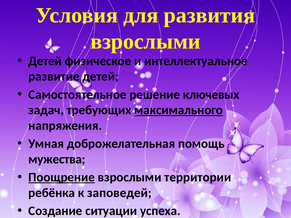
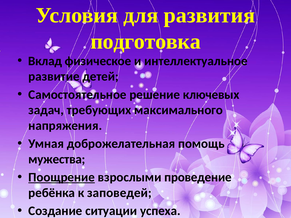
взрослыми: взрослыми -> подготовка (146, 42)
Детей: Детей -> Вклад (45, 61)
максимального underline: present -> none (178, 110)
территории: территории -> проведение (198, 177)
